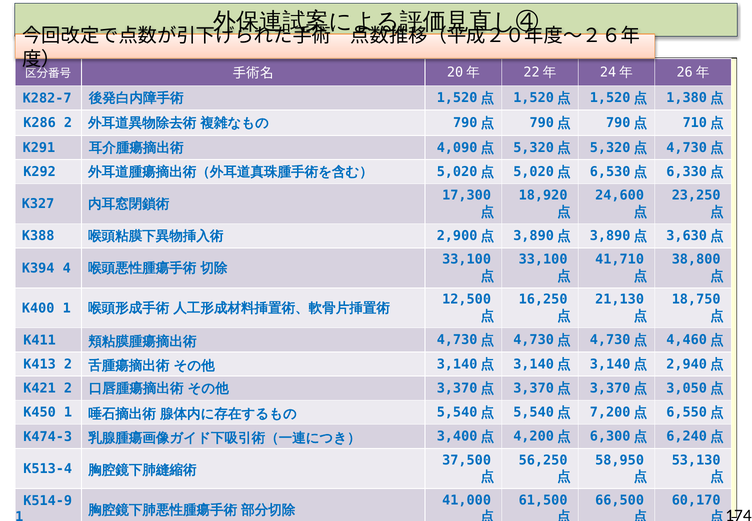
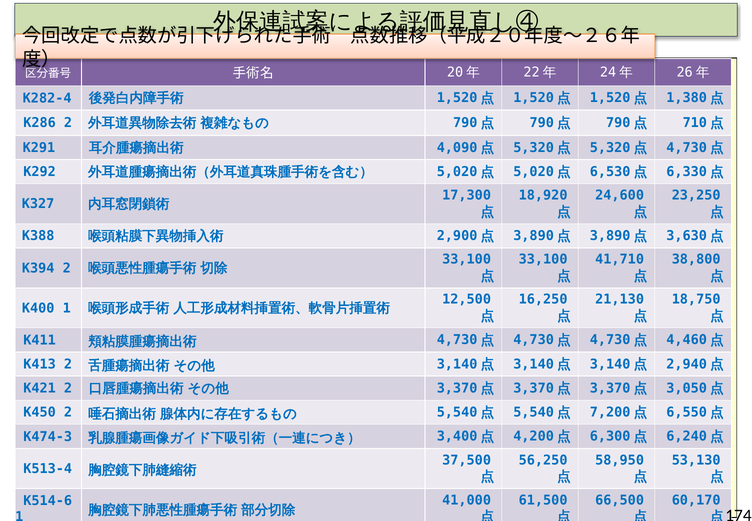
K282-7: K282-7 -> K282-4 (47, 98)
K394 4: 4 -> 2 (67, 268)
K450 1: 1 -> 2 (68, 412)
K514-9: K514-9 -> K514-6 (48, 500)
